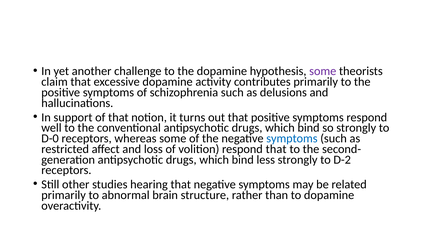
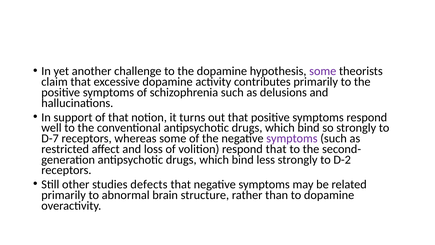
D-0: D-0 -> D-7 (50, 138)
symptoms colour: blue -> purple (292, 138)
hearing: hearing -> defects (149, 184)
